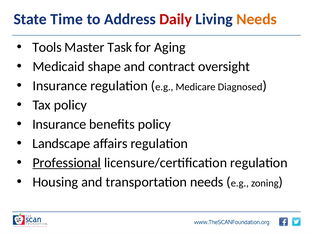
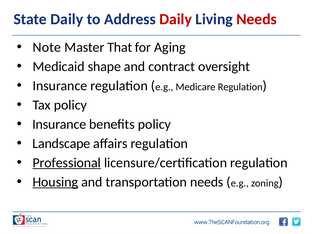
State Time: Time -> Daily (67, 19)
Needs colour: orange -> red (257, 19)
Tools: Tools -> Note (47, 47)
Task: Task -> That (120, 47)
Medicare Diagnosed: Diagnosed -> Regulation (240, 87)
Housing underline: none -> present (55, 182)
